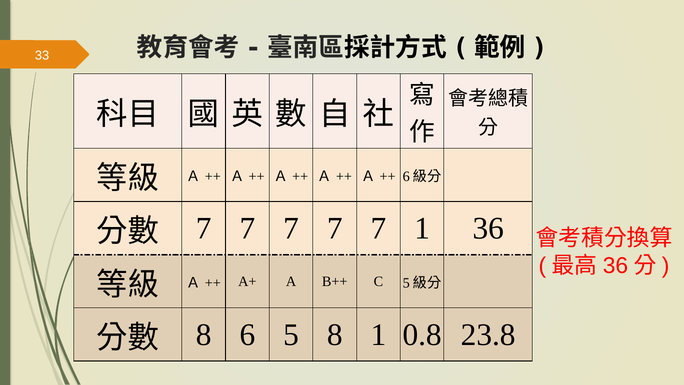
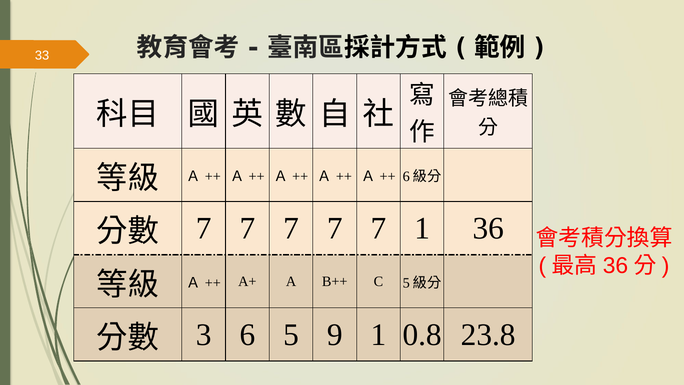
8: 8 -> 3 (204, 335)
5 8: 8 -> 9 (335, 335)
